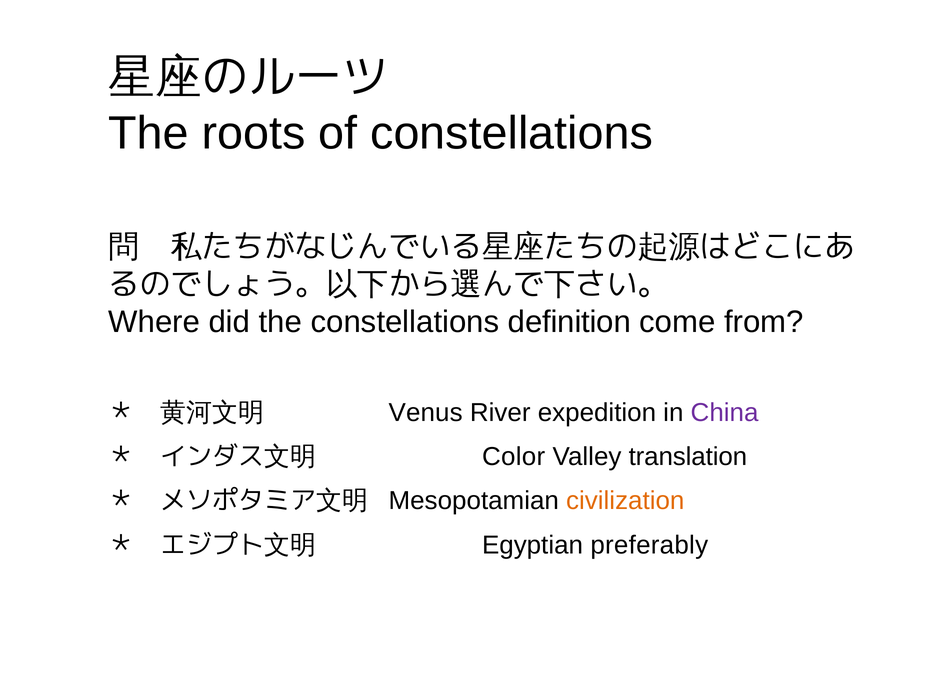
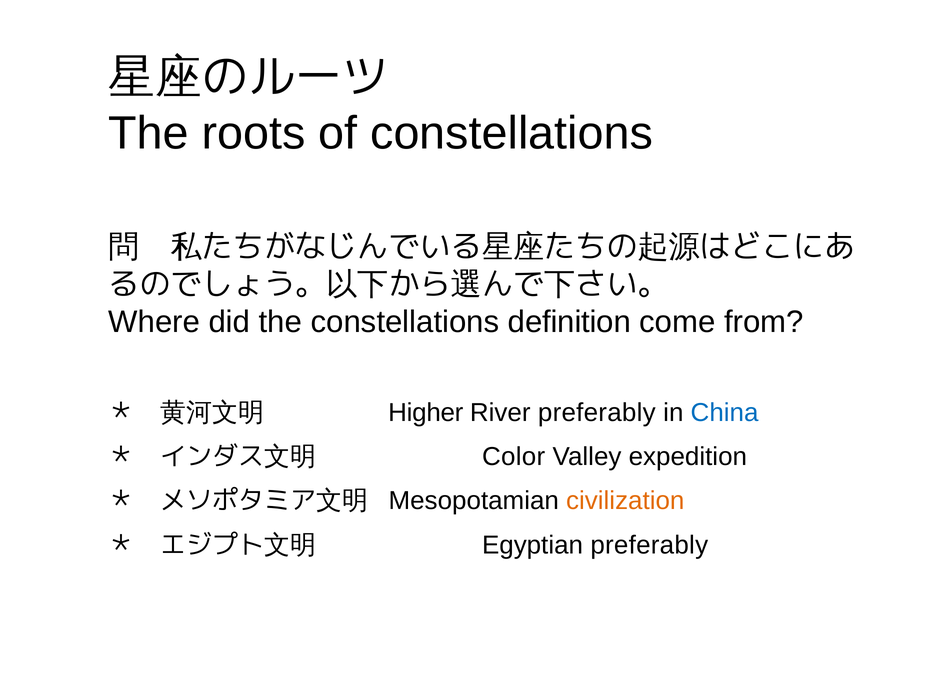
Venus: Venus -> Higher (426, 413)
River expedition: expedition -> preferably (597, 413)
China colour: purple -> blue (725, 413)
translation: translation -> expedition (688, 457)
